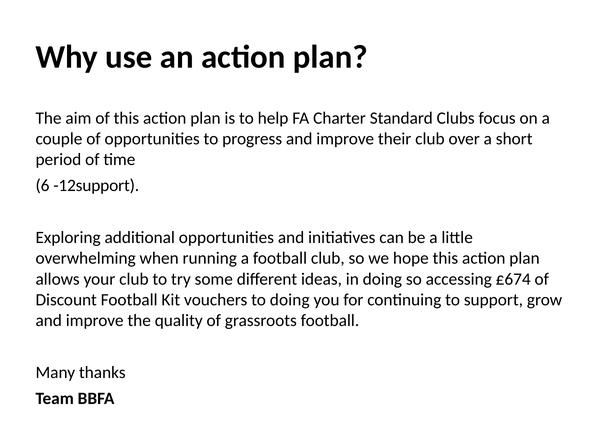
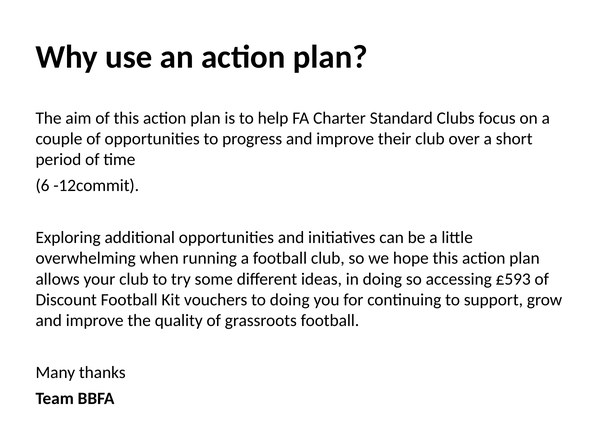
-12support: -12support -> -12commit (96, 186)
£674: £674 -> £593 (513, 279)
